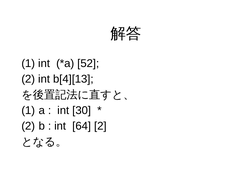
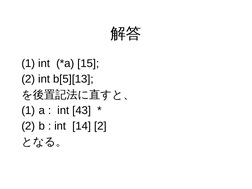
52: 52 -> 15 (88, 63)
b[4][13: b[4][13 -> b[5][13 (73, 79)
30: 30 -> 43 (82, 110)
64: 64 -> 14 (82, 126)
